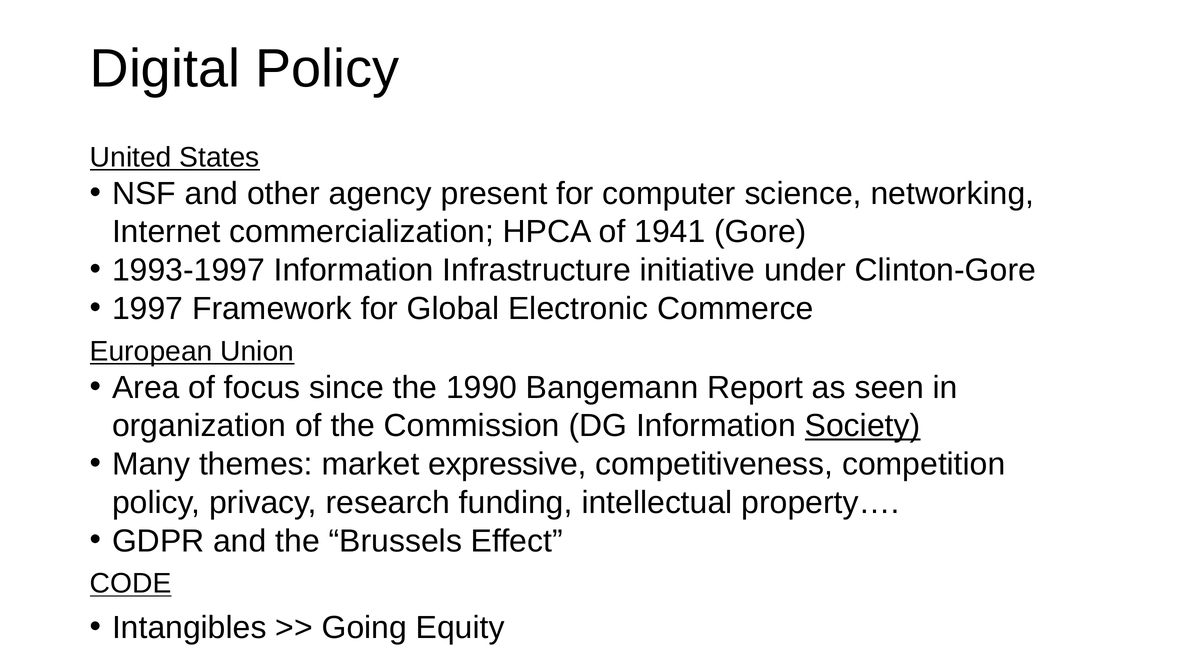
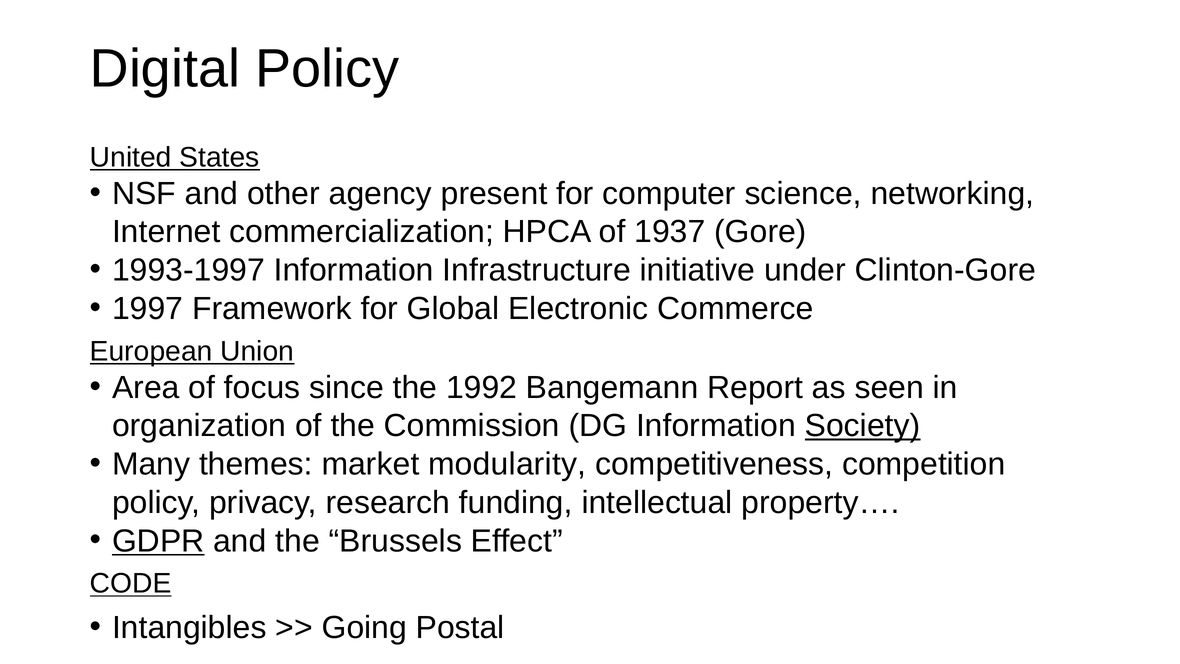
1941: 1941 -> 1937 (670, 232)
1990: 1990 -> 1992 (482, 387)
expressive: expressive -> modularity (507, 464)
GDPR underline: none -> present (158, 541)
Equity: Equity -> Postal (460, 627)
